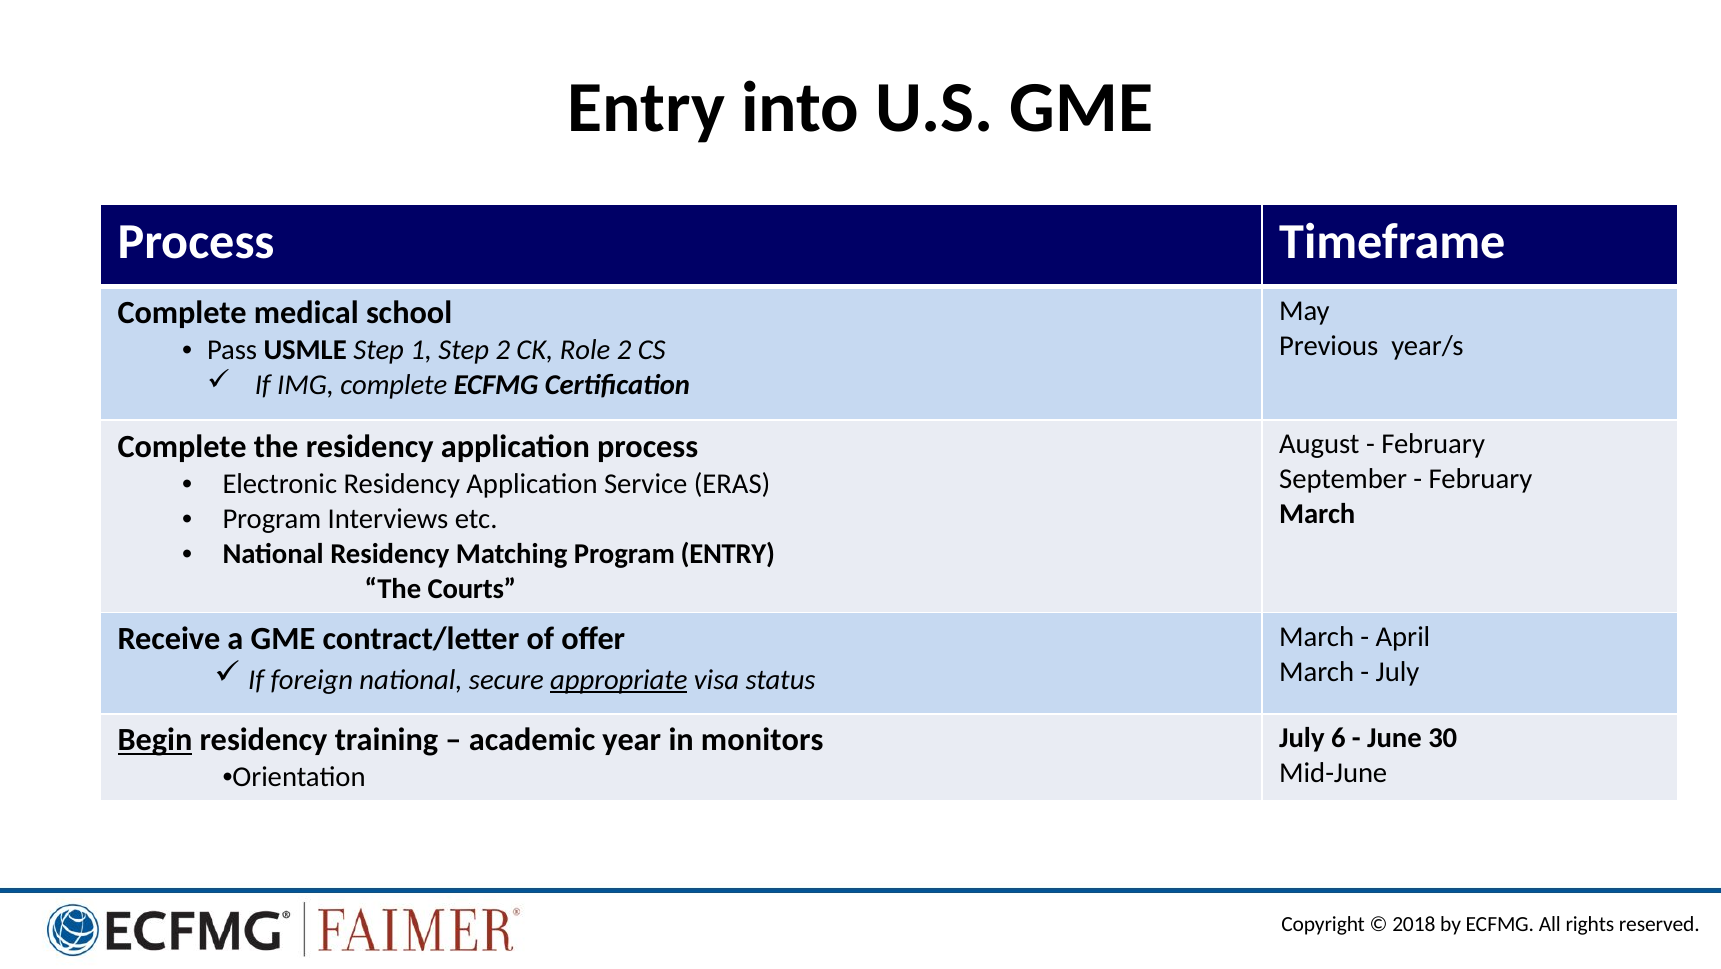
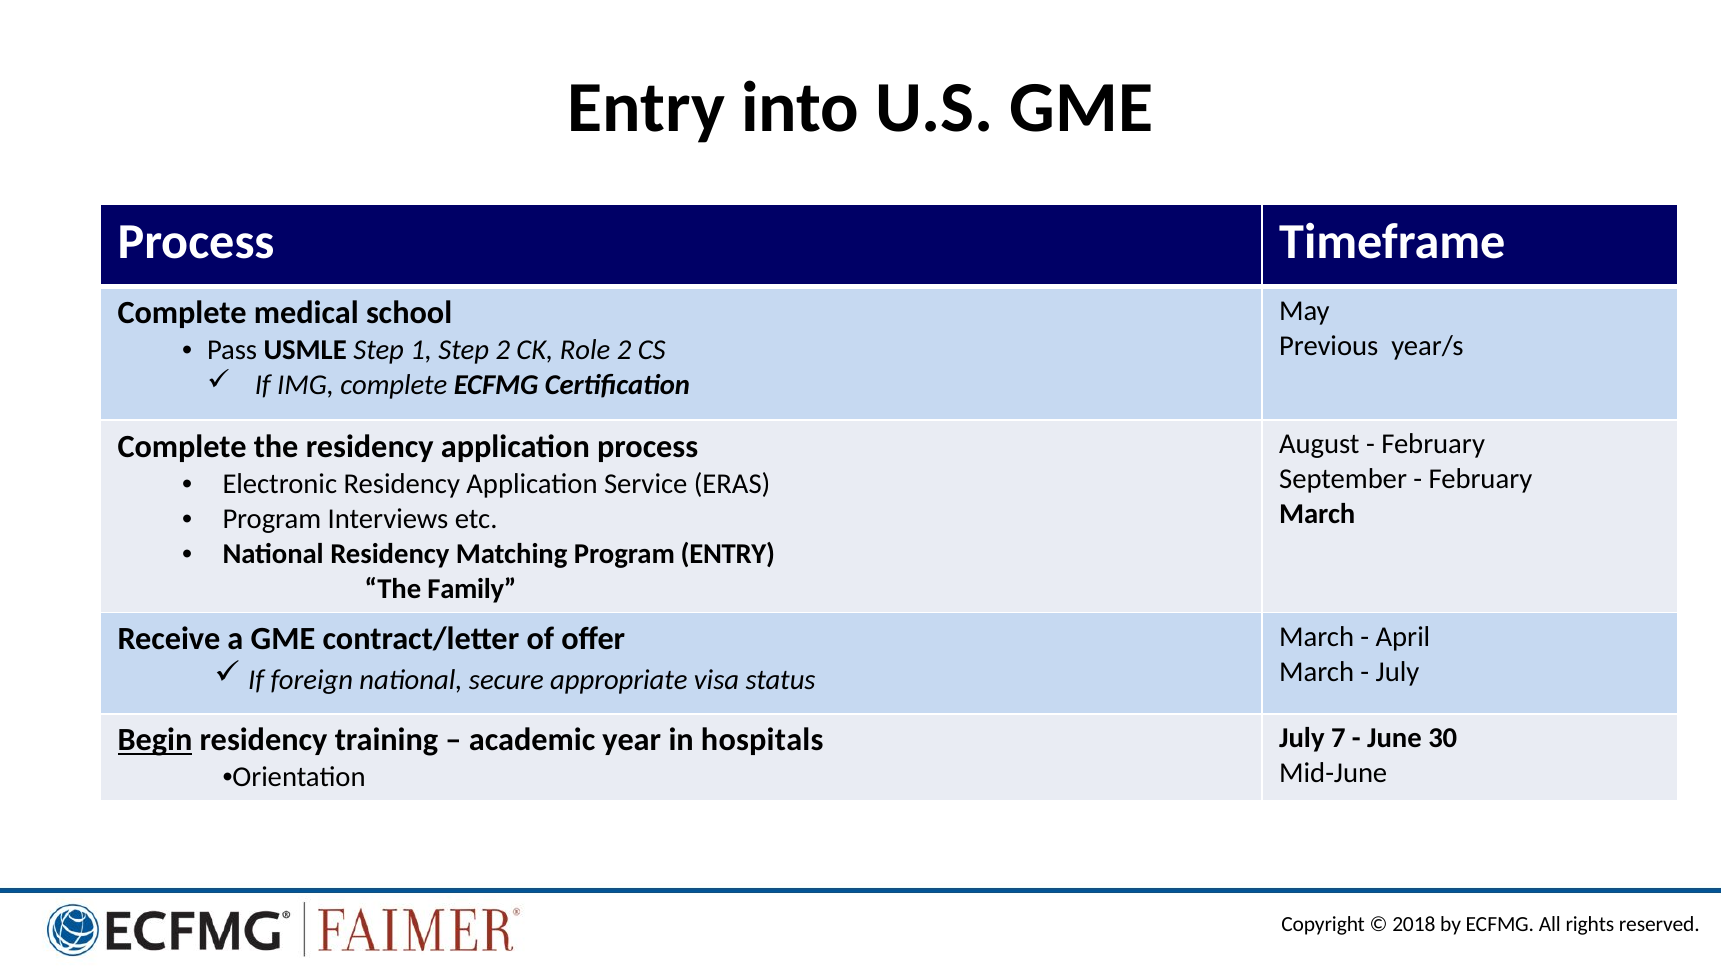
Courts: Courts -> Family (472, 589)
appropriate underline: present -> none (619, 680)
6: 6 -> 7 (1338, 738)
monitors: monitors -> hospitals (762, 740)
